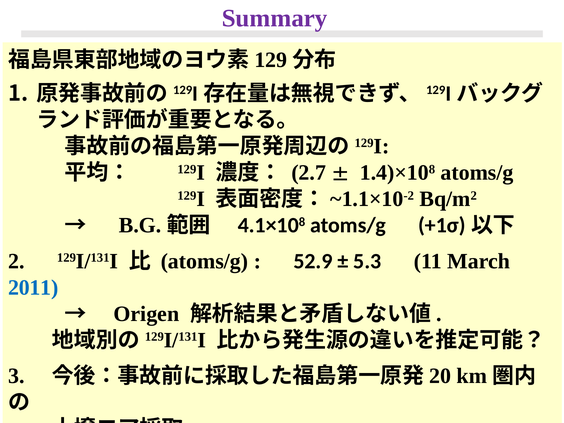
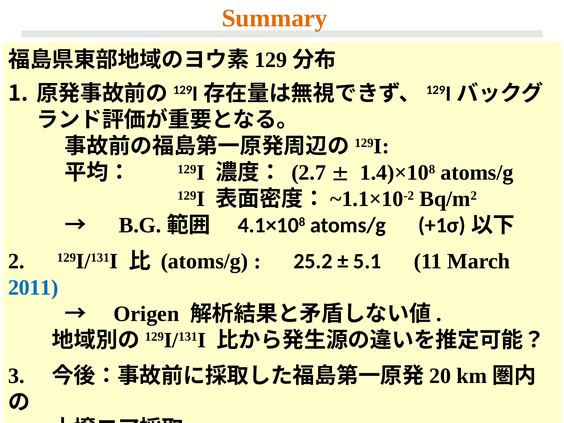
Summary colour: purple -> orange (275, 18)
52.9: 52.9 -> 25.2 (313, 261)
5.3: 5.3 -> 5.1 (367, 261)
